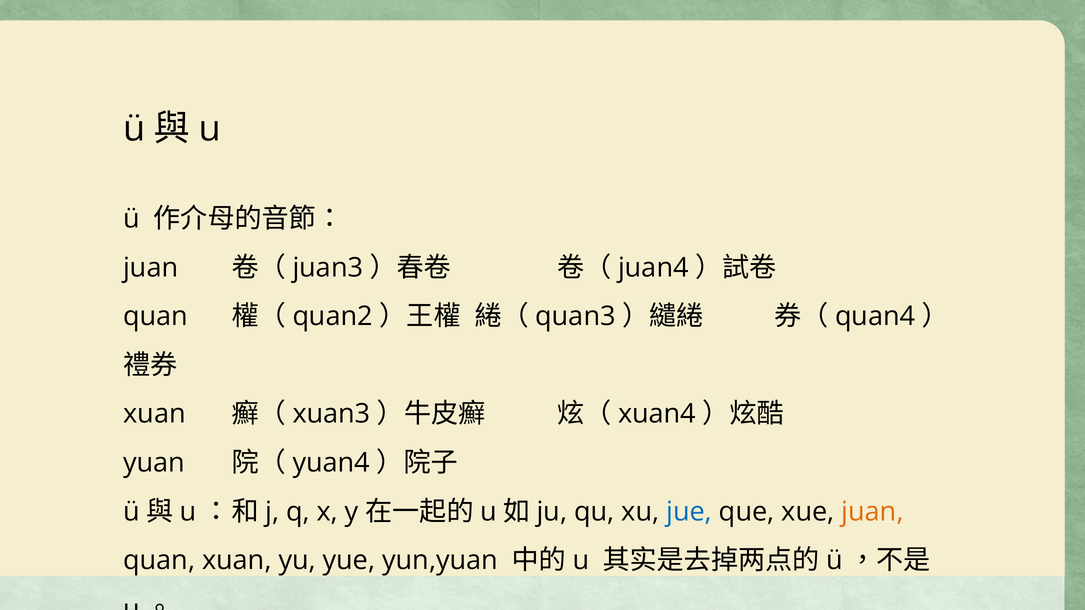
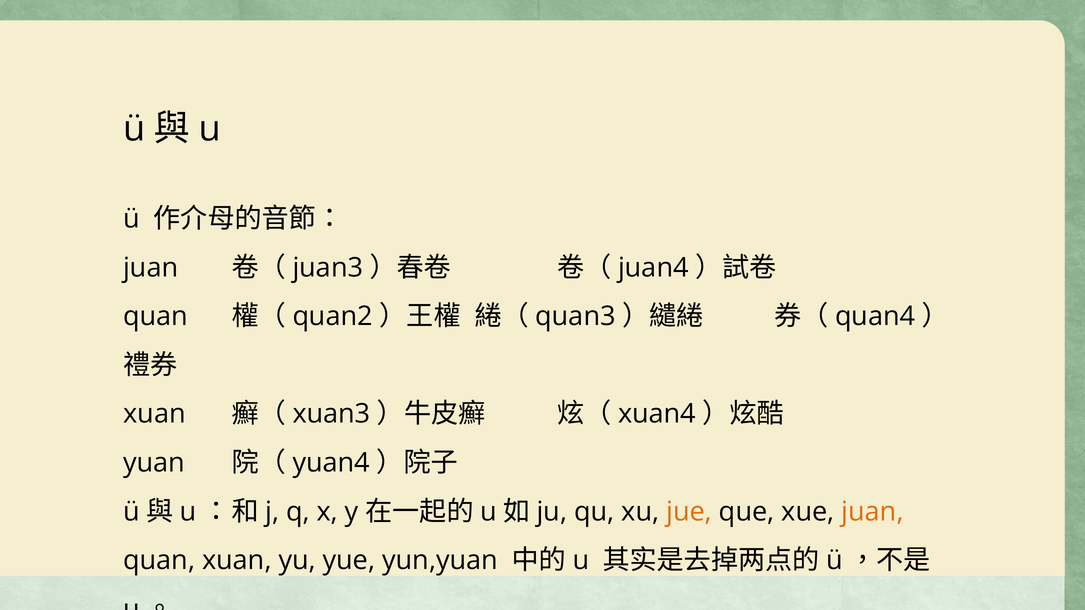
jue colour: blue -> orange (689, 512)
